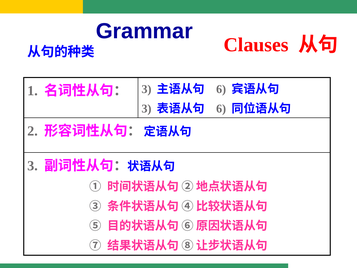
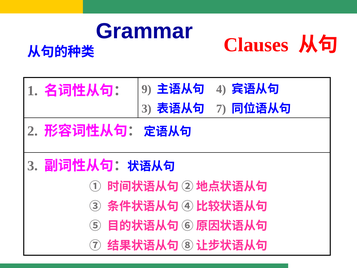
3: 3 -> 9 (146, 89)
6: 6 -> 4 (221, 89)
6: 6 -> 7 (221, 109)
